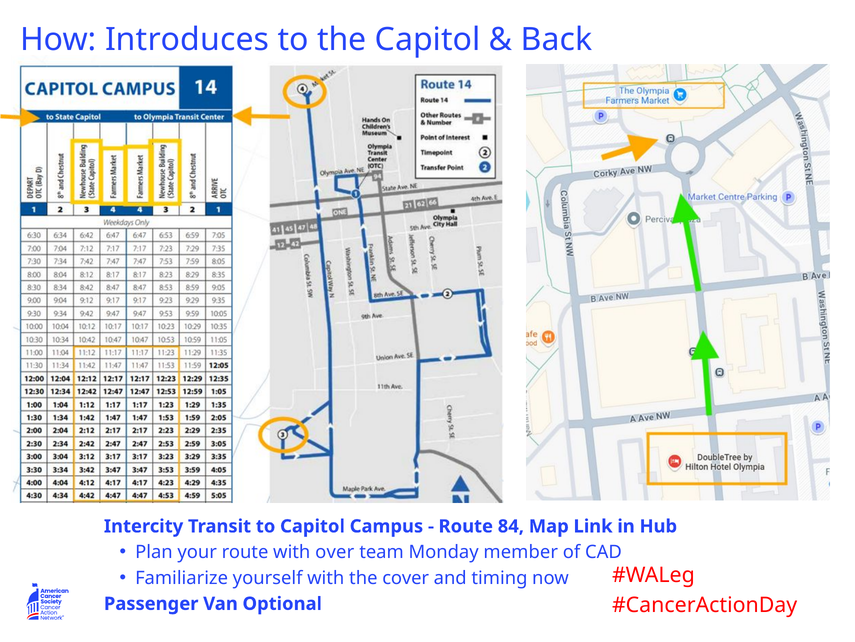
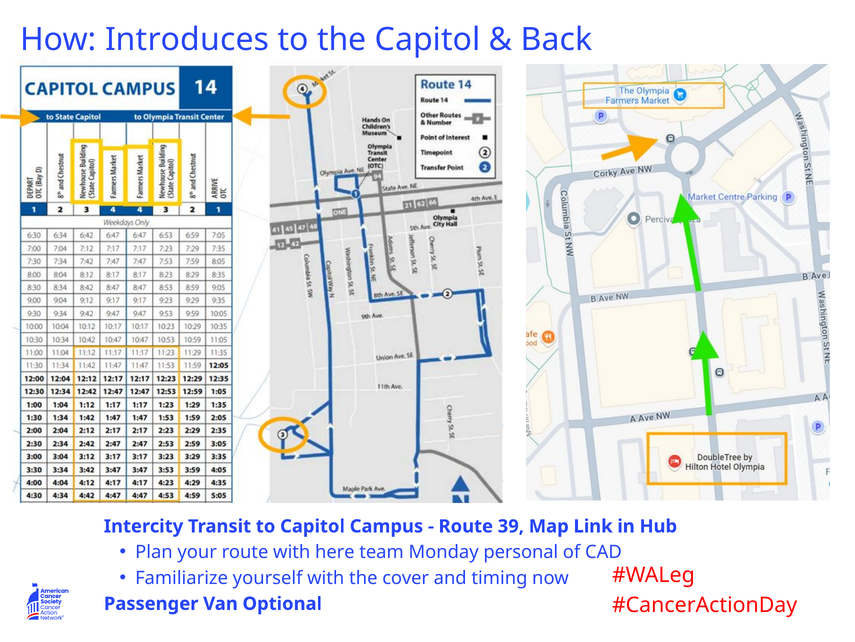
84: 84 -> 39 (511, 526)
over: over -> here (335, 552)
member: member -> personal (521, 552)
